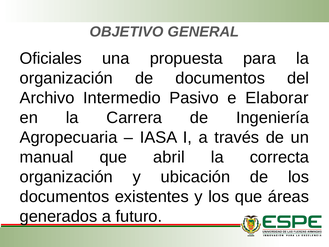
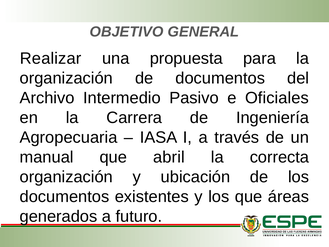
Oficiales: Oficiales -> Realizar (51, 58)
Elaborar: Elaborar -> Oficiales (277, 98)
